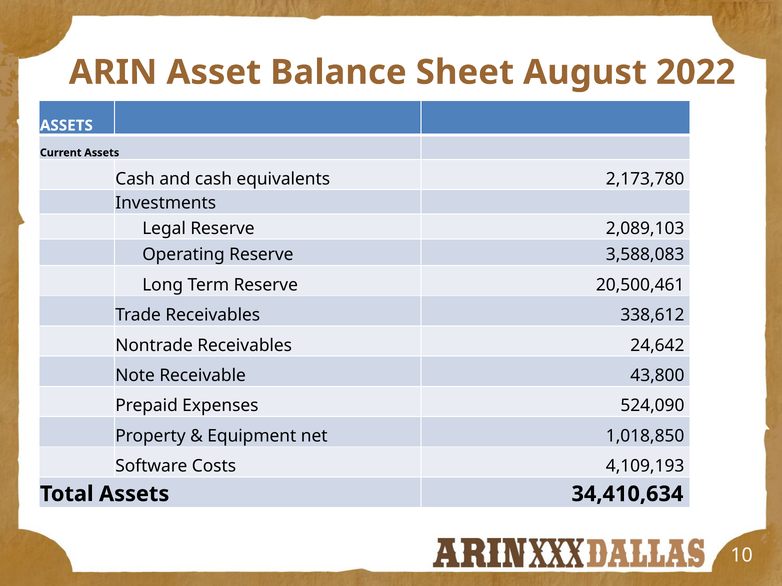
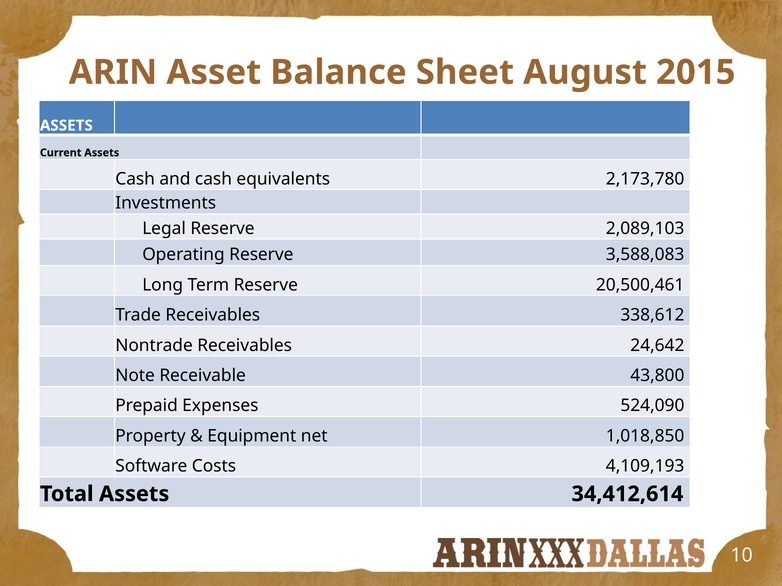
2022: 2022 -> 2015 (696, 72)
34,410,634: 34,410,634 -> 34,412,614 (627, 494)
